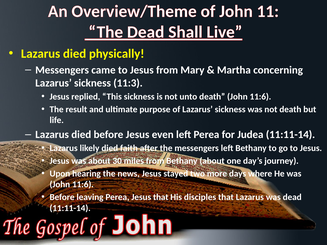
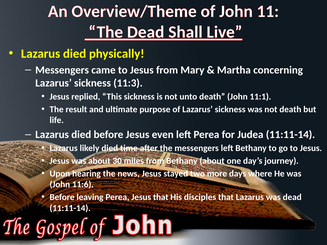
death John 11:6: 11:6 -> 11:1 (260, 97)
faith: faith -> time (129, 148)
